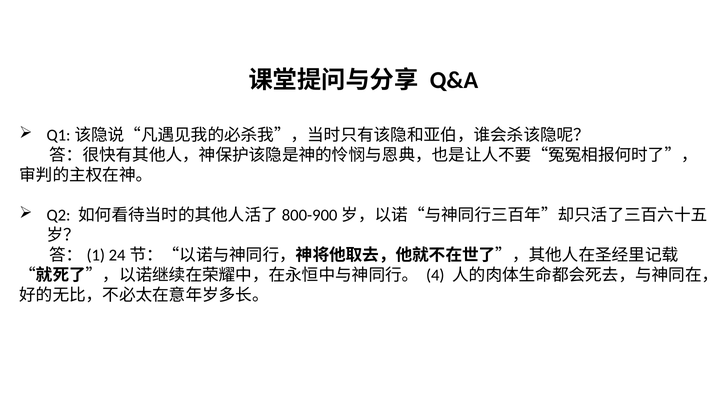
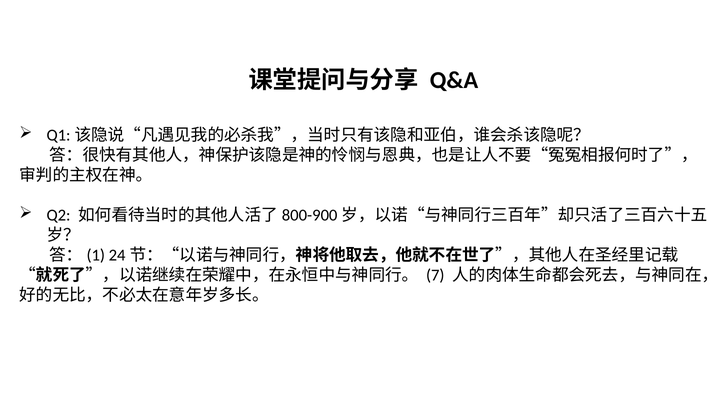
4: 4 -> 7 (435, 275)
